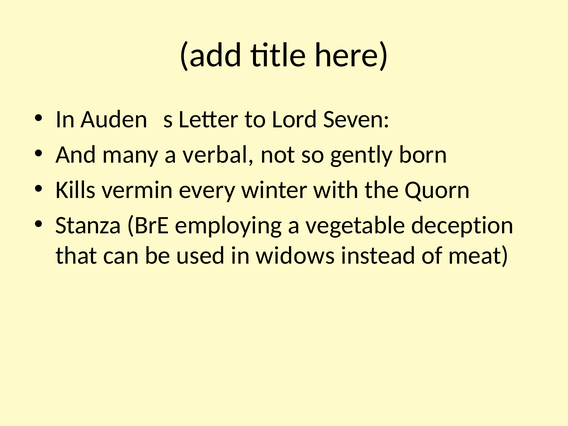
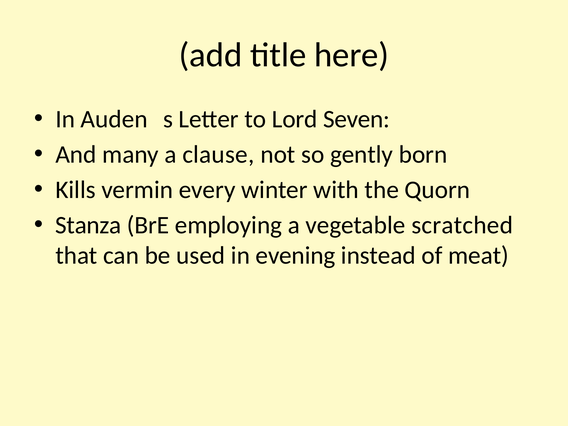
verbal: verbal -> clause (218, 155)
deception: deception -> scratched (462, 225)
widows: widows -> evening (295, 256)
